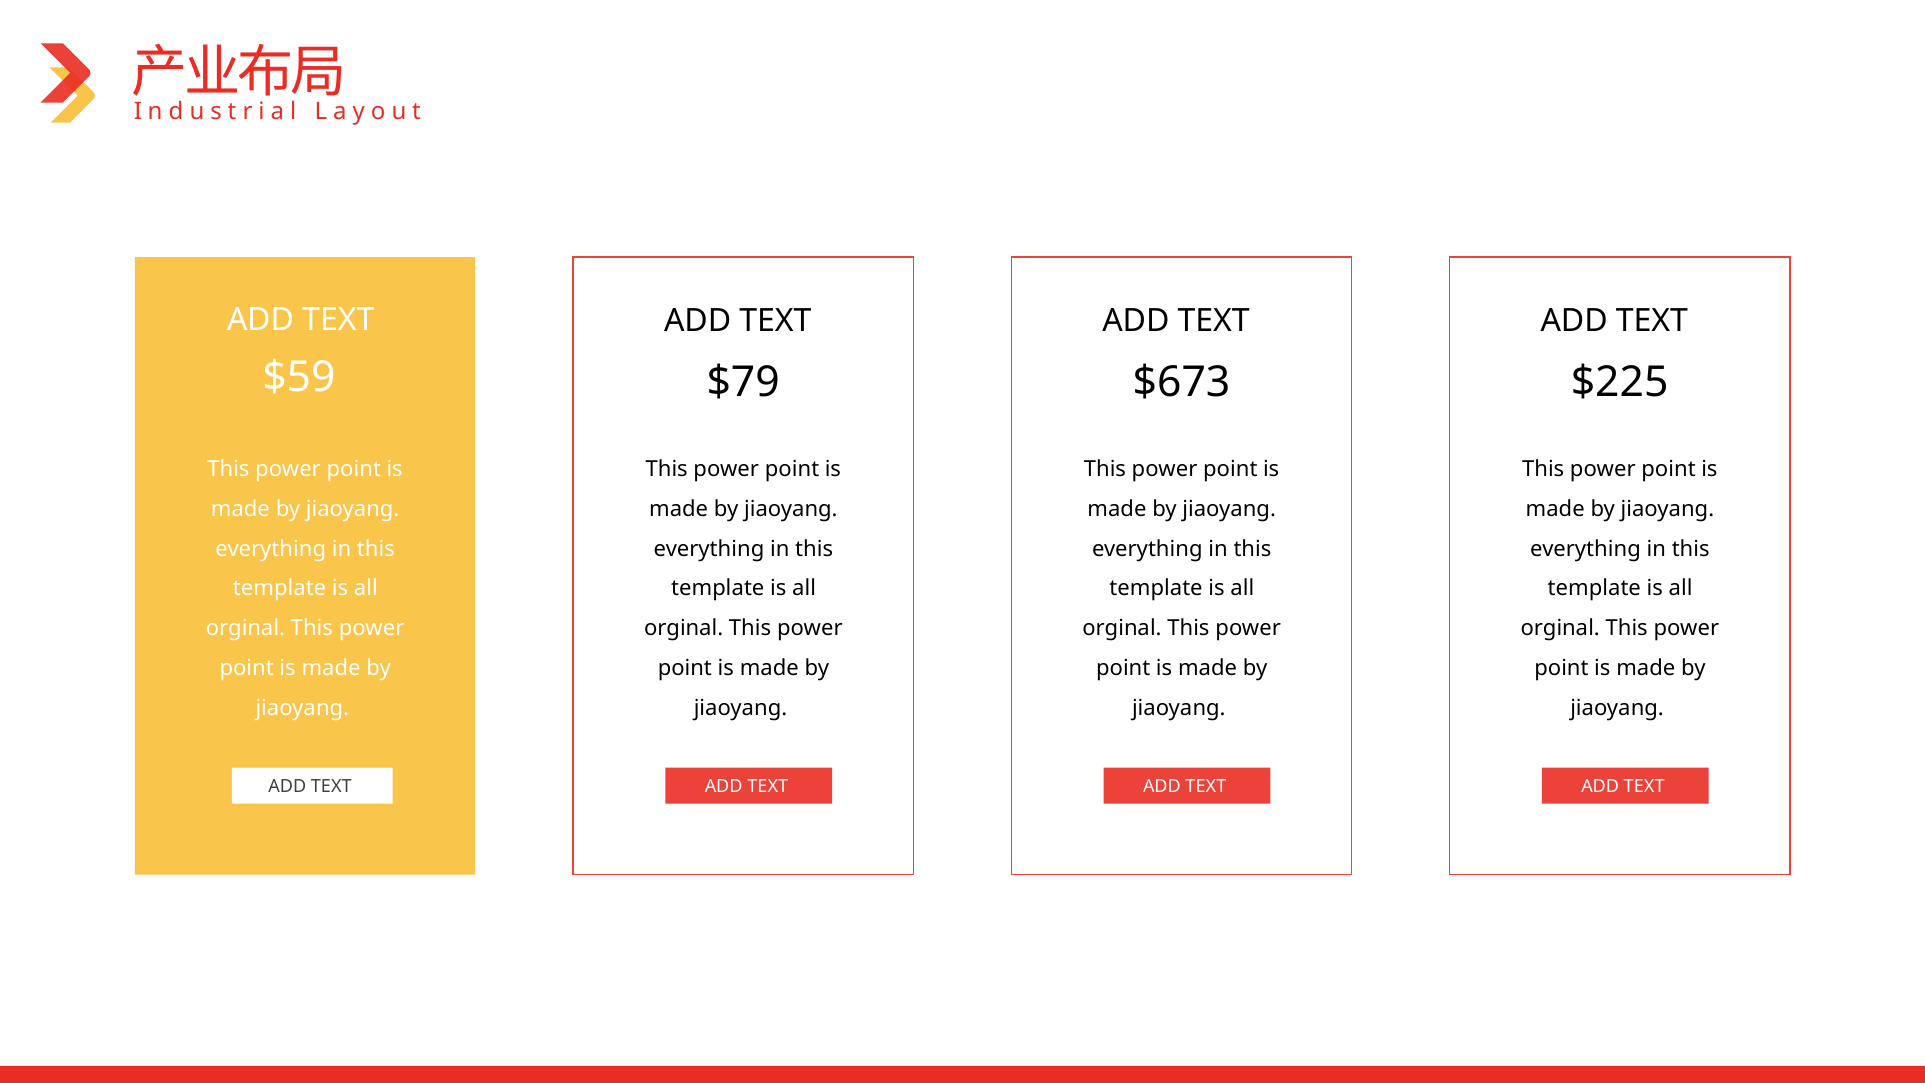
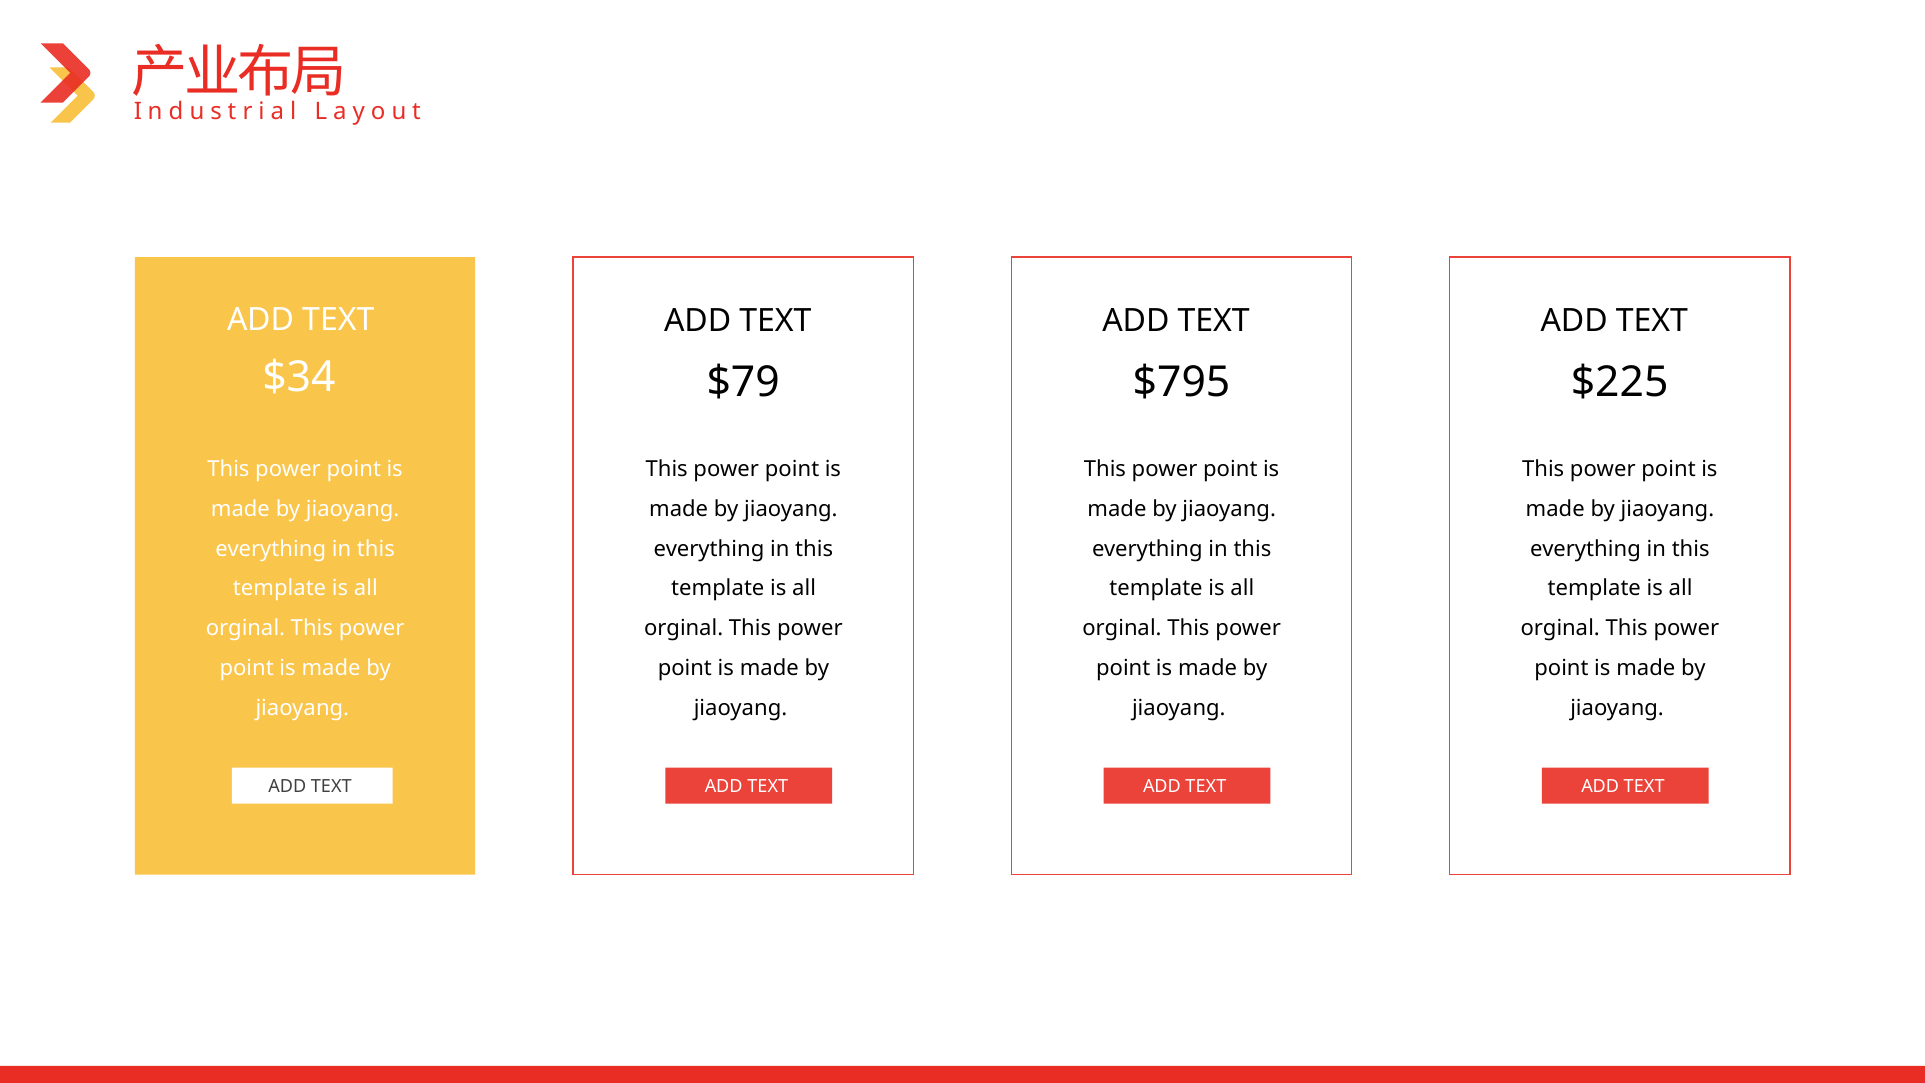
$59: $59 -> $34 (299, 378)
$673: $673 -> $795 (1182, 382)
